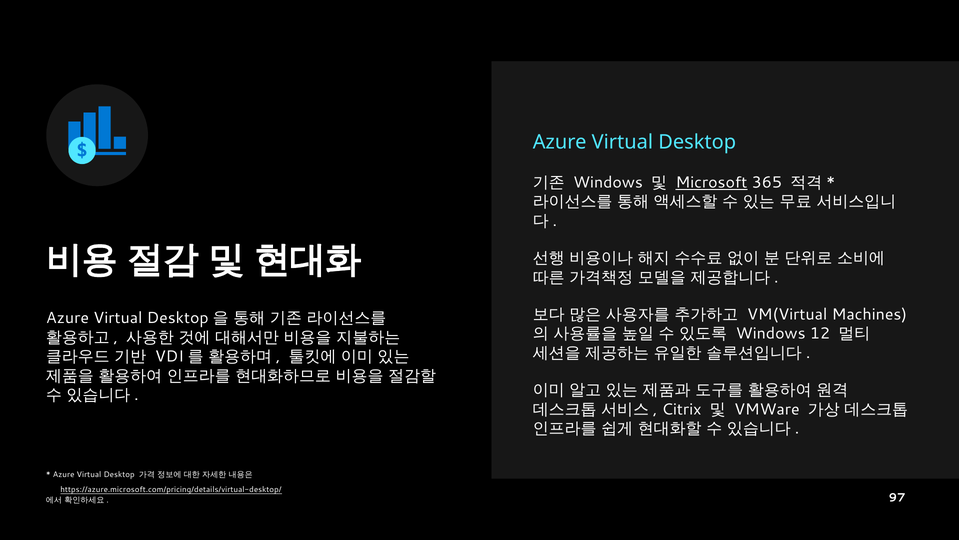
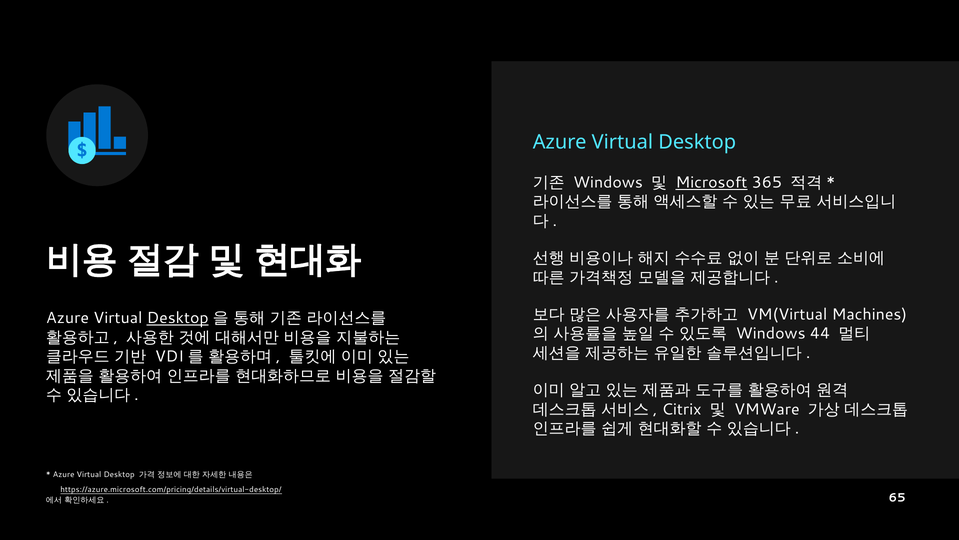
Desktop underline: none -> present (178, 318)
12: 12 -> 44 (820, 333)
97: 97 -> 65 (897, 497)
